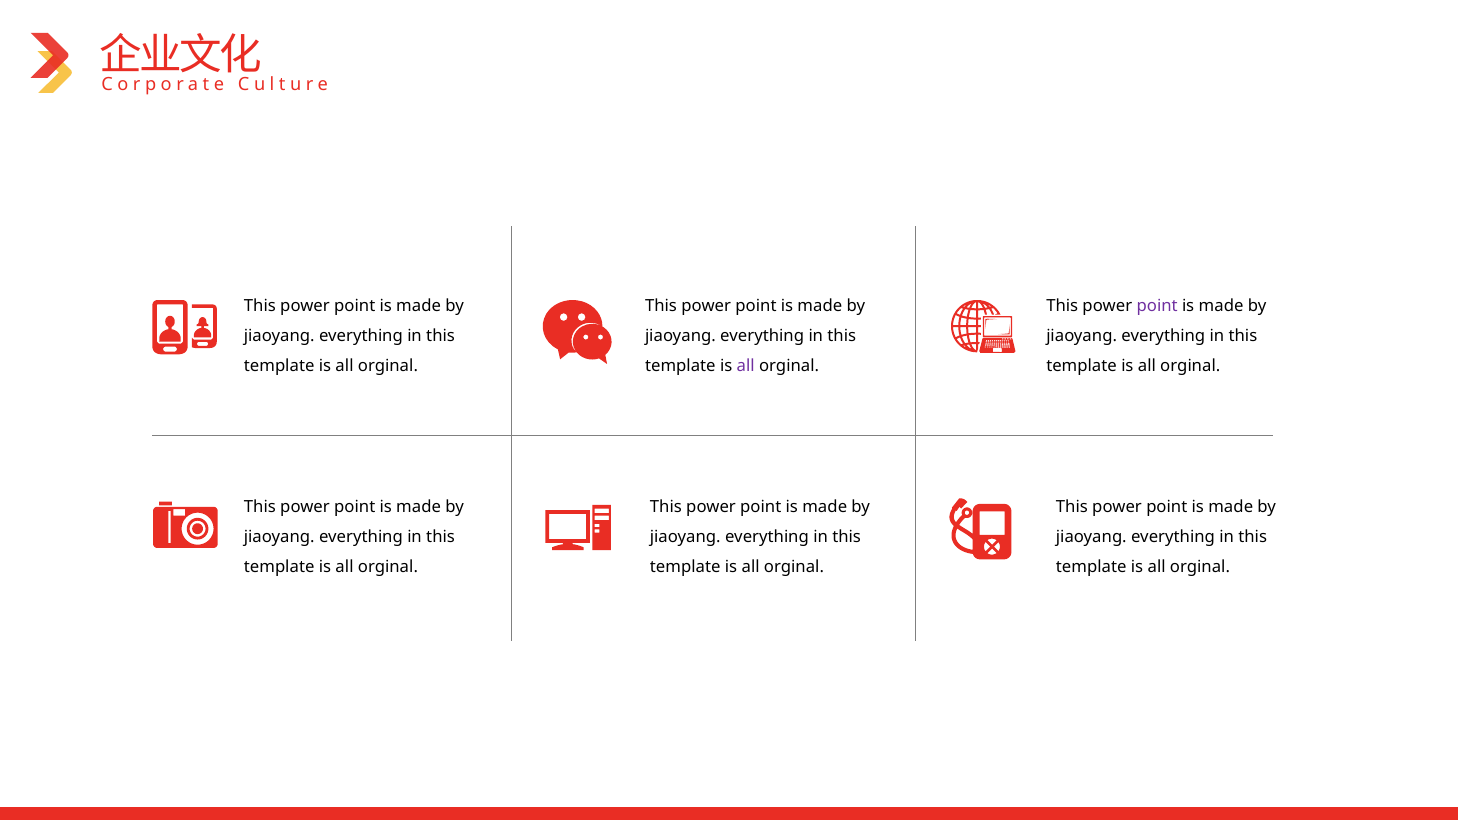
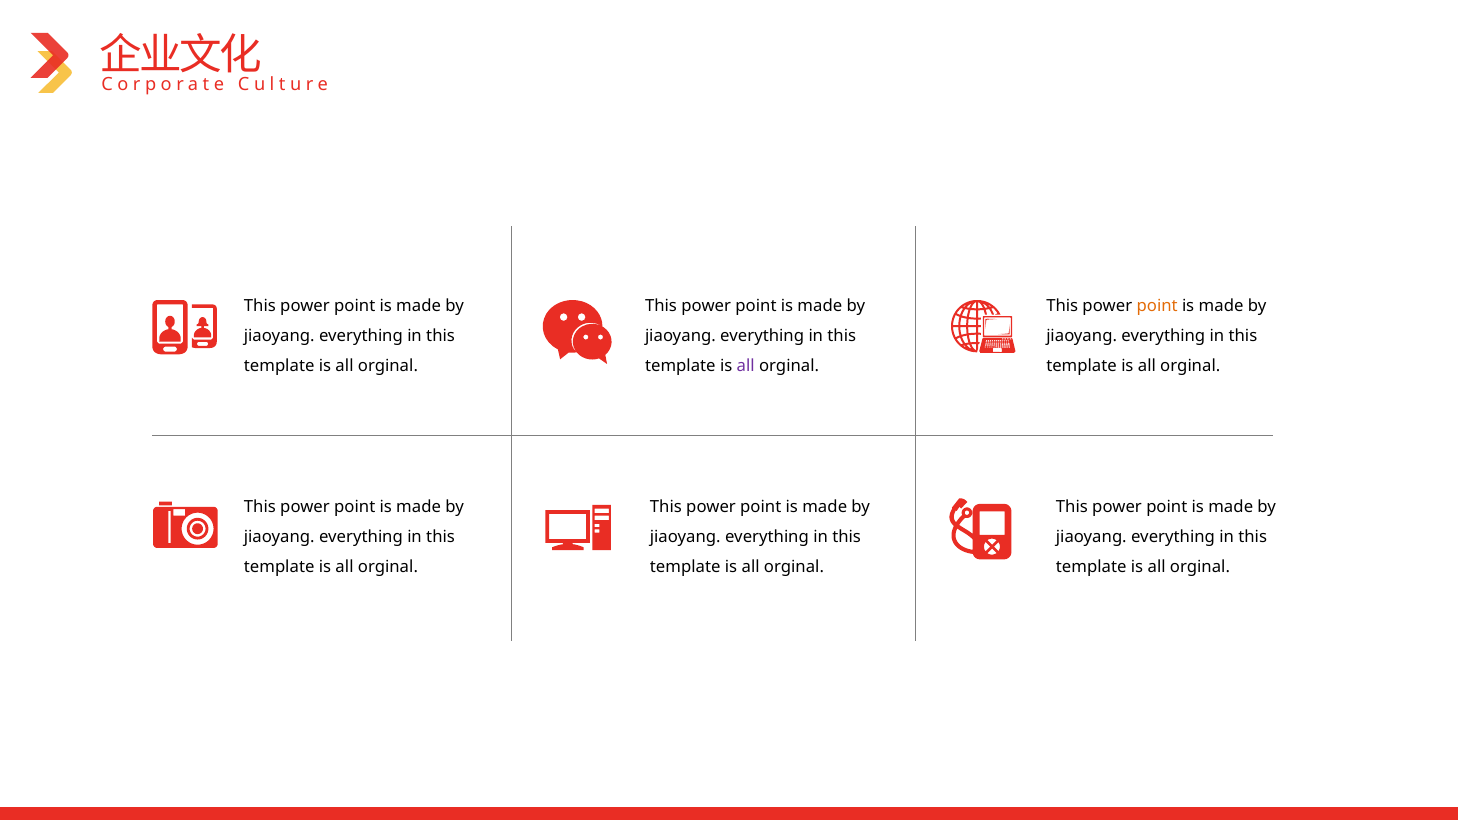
point colour: purple -> orange (1157, 306)
